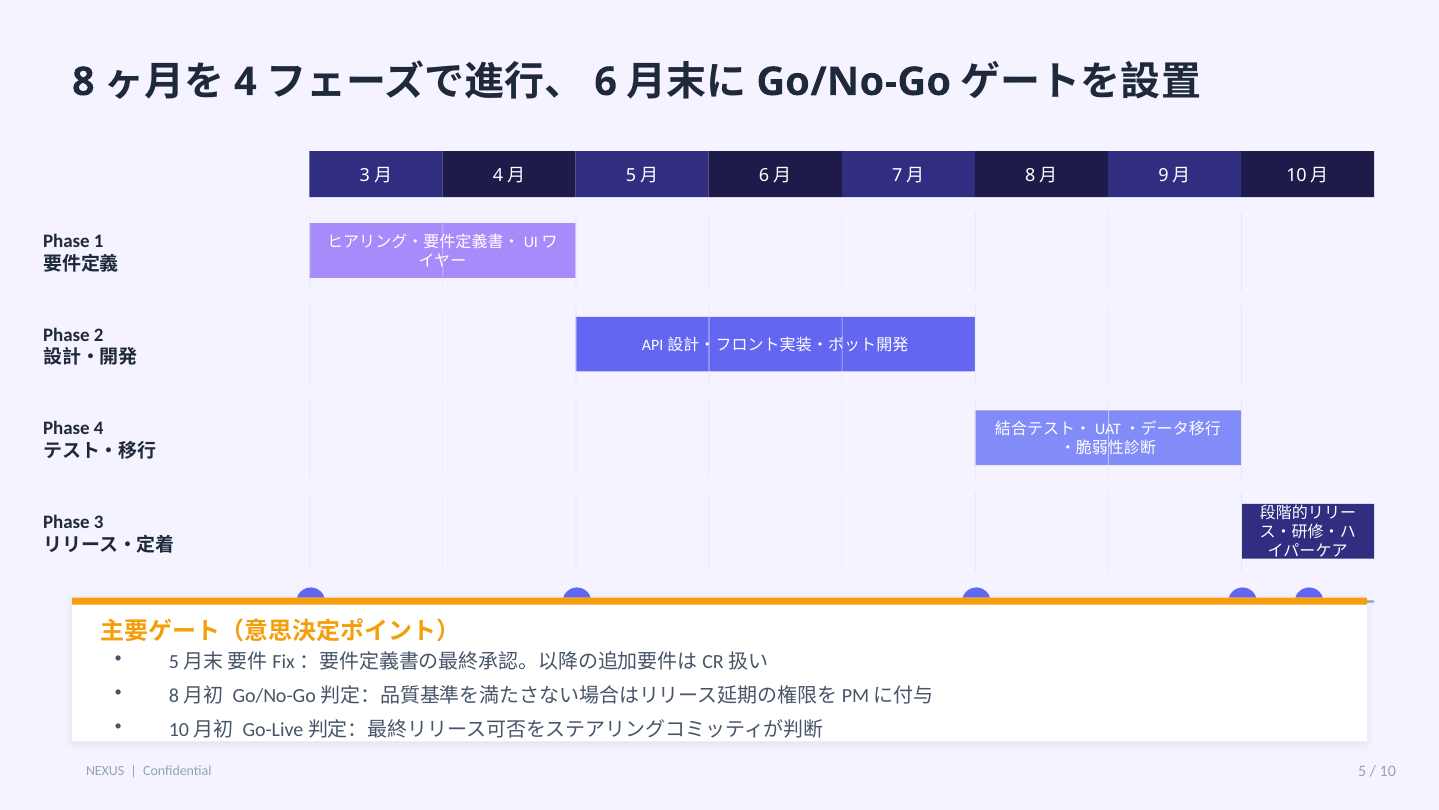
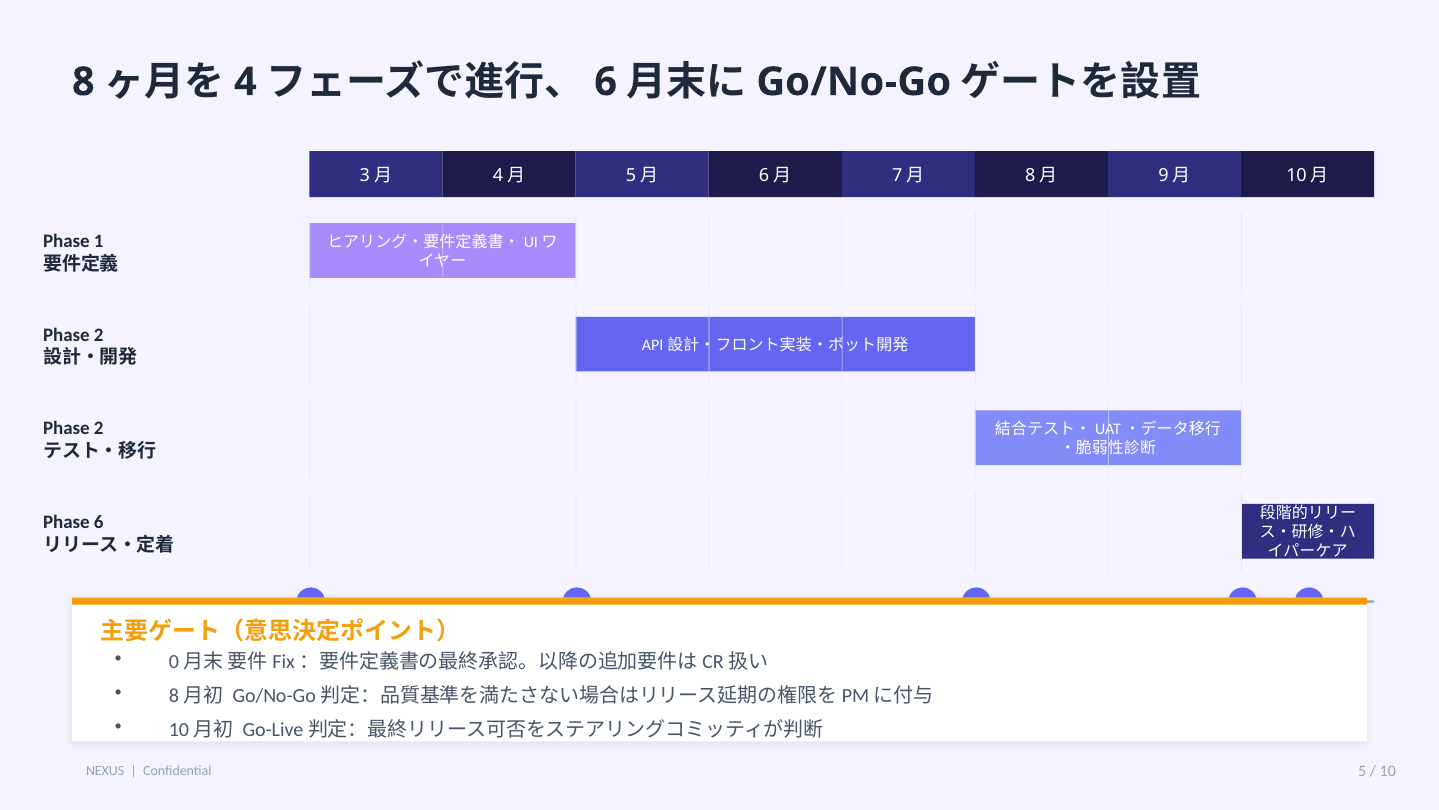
4: 4 -> 2 (99, 428)
Phase 3: 3 -> 6 (99, 522)
5: 5 -> 0 (174, 662)
